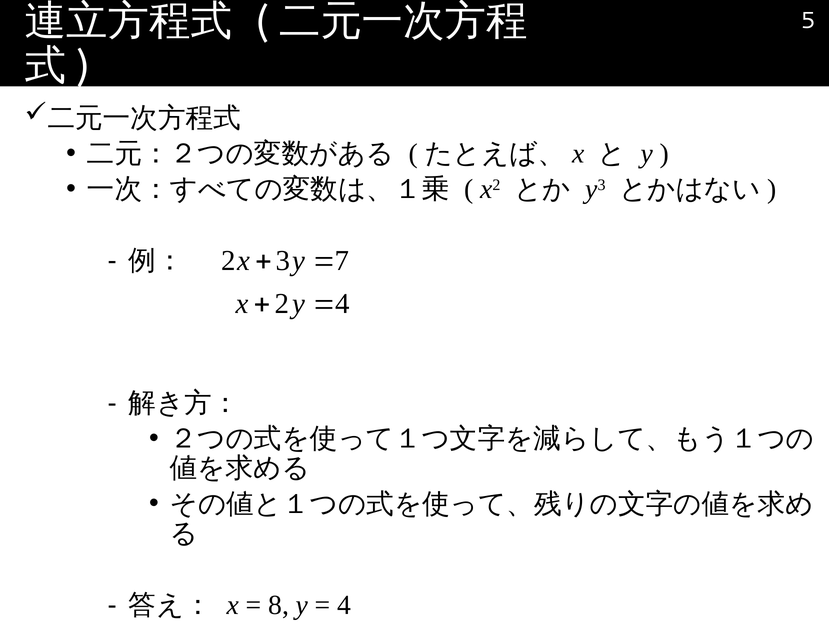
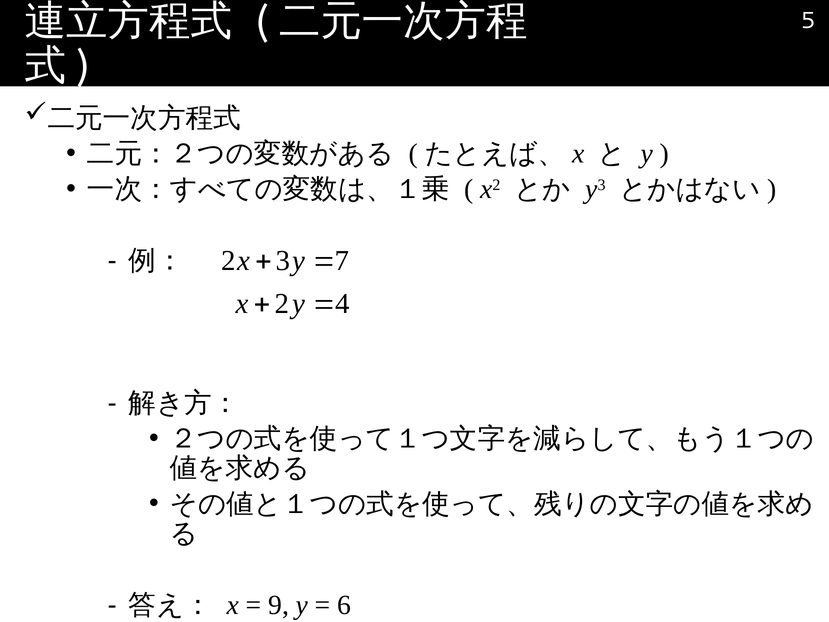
8: 8 -> 9 (279, 605)
4: 4 -> 6 (344, 605)
